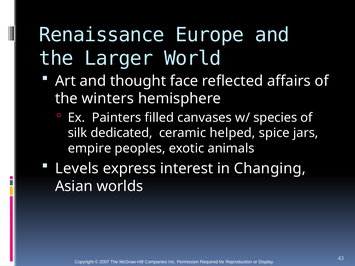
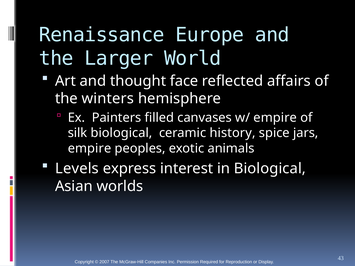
w/ species: species -> empire (275, 118)
silk dedicated: dedicated -> biological (122, 133)
helped: helped -> history (232, 133)
in Changing: Changing -> Biological (270, 169)
